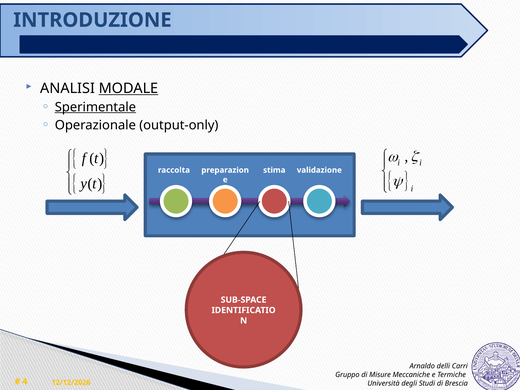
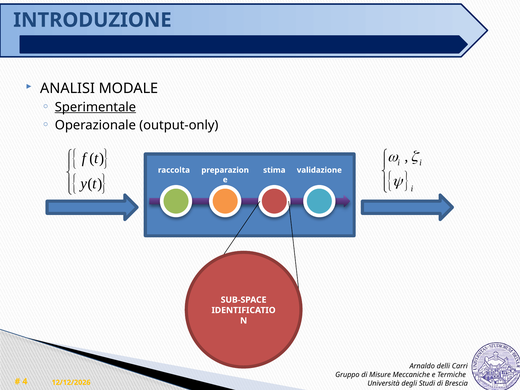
MODALE underline: present -> none (129, 88)
